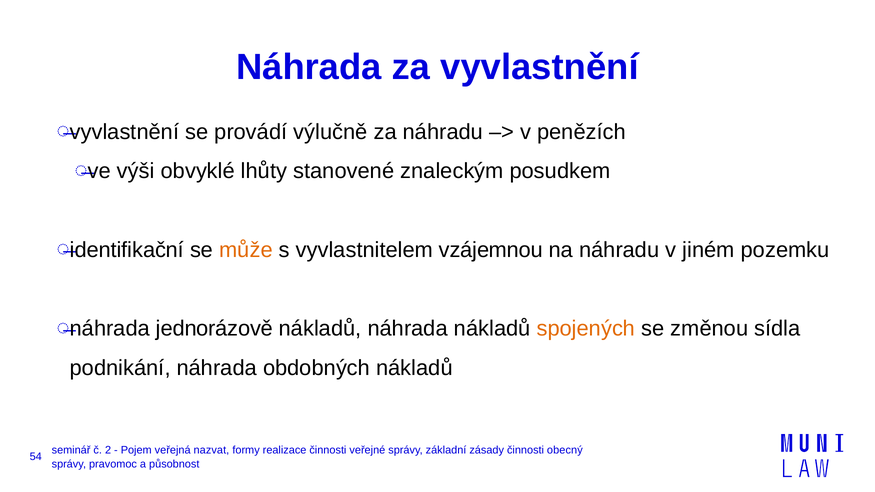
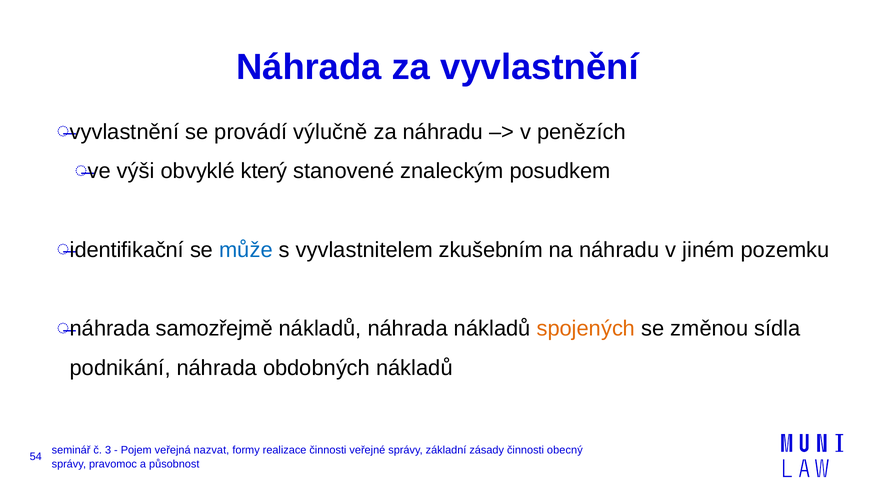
lhůty: lhůty -> který (264, 171)
může colour: orange -> blue (246, 250)
vzájemnou: vzájemnou -> zkušebním (491, 250)
jednorázově: jednorázově -> samozřejmě (214, 329)
2: 2 -> 3 (108, 450)
